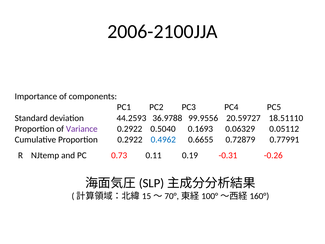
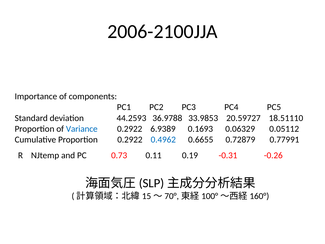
99.9556: 99.9556 -> 33.9853 (203, 118)
Variance colour: purple -> blue (82, 129)
0.5040: 0.5040 -> 6.9389 (163, 129)
